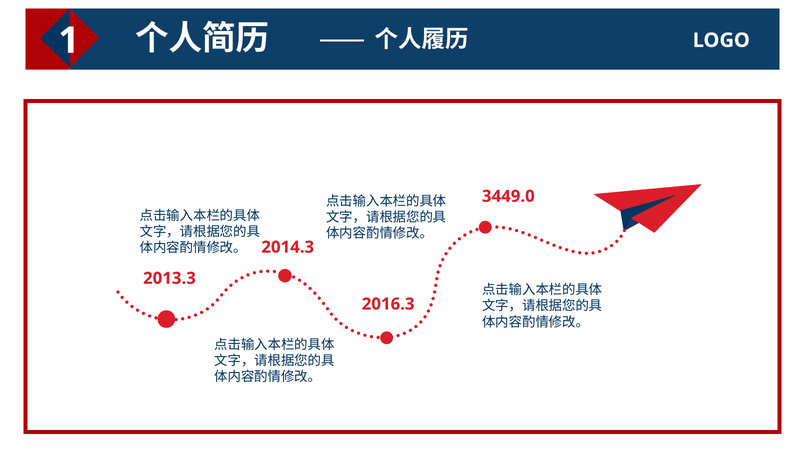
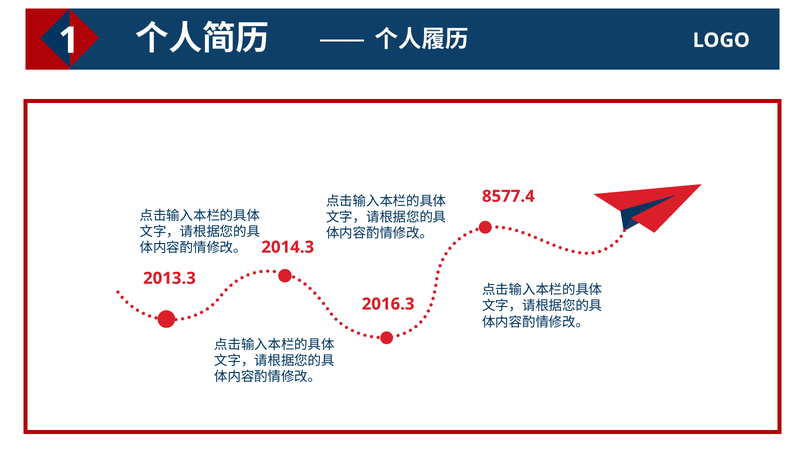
3449.0: 3449.0 -> 8577.4 (508, 196)
